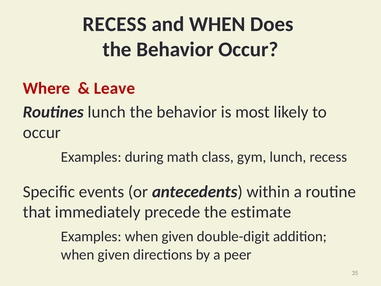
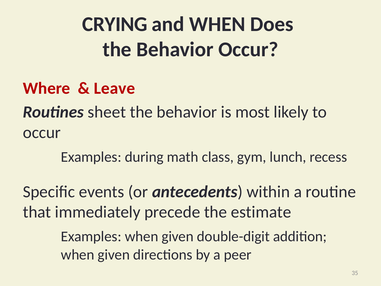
RECESS: RECESS -> CRYING (115, 24)
Routines lunch: lunch -> sheet (107, 112)
